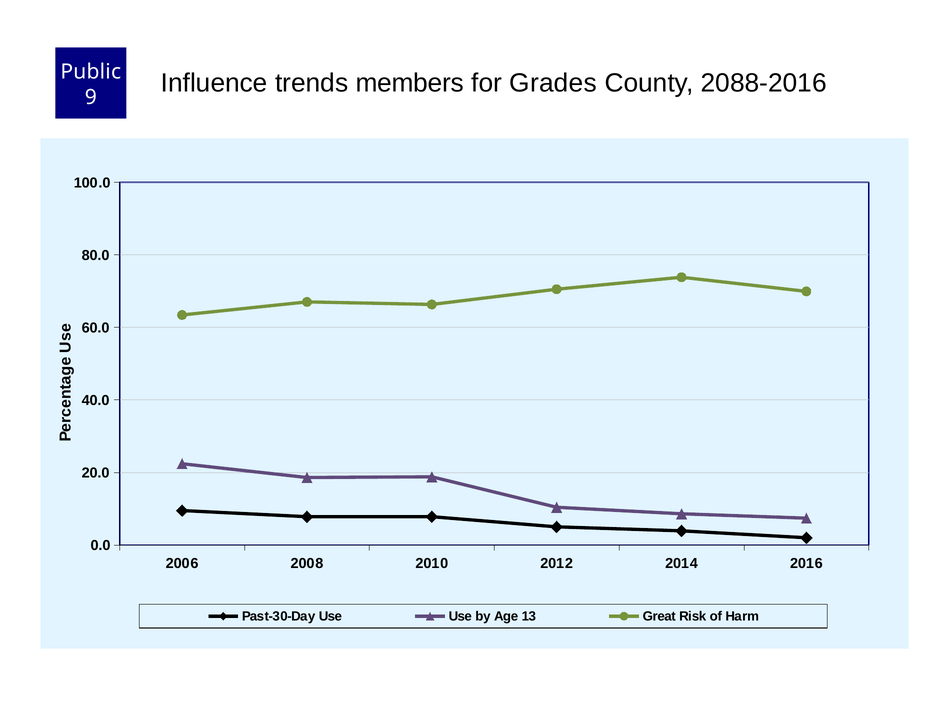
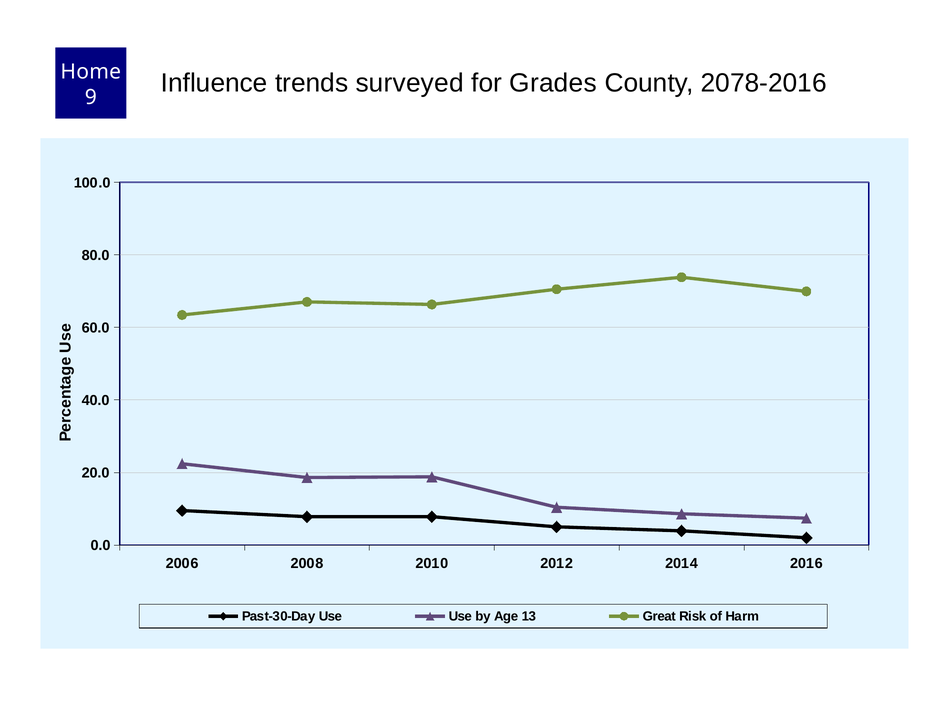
Public: Public -> Home (91, 72)
members: members -> surveyed (410, 83)
2088-2016: 2088-2016 -> 2078-2016 (764, 83)
